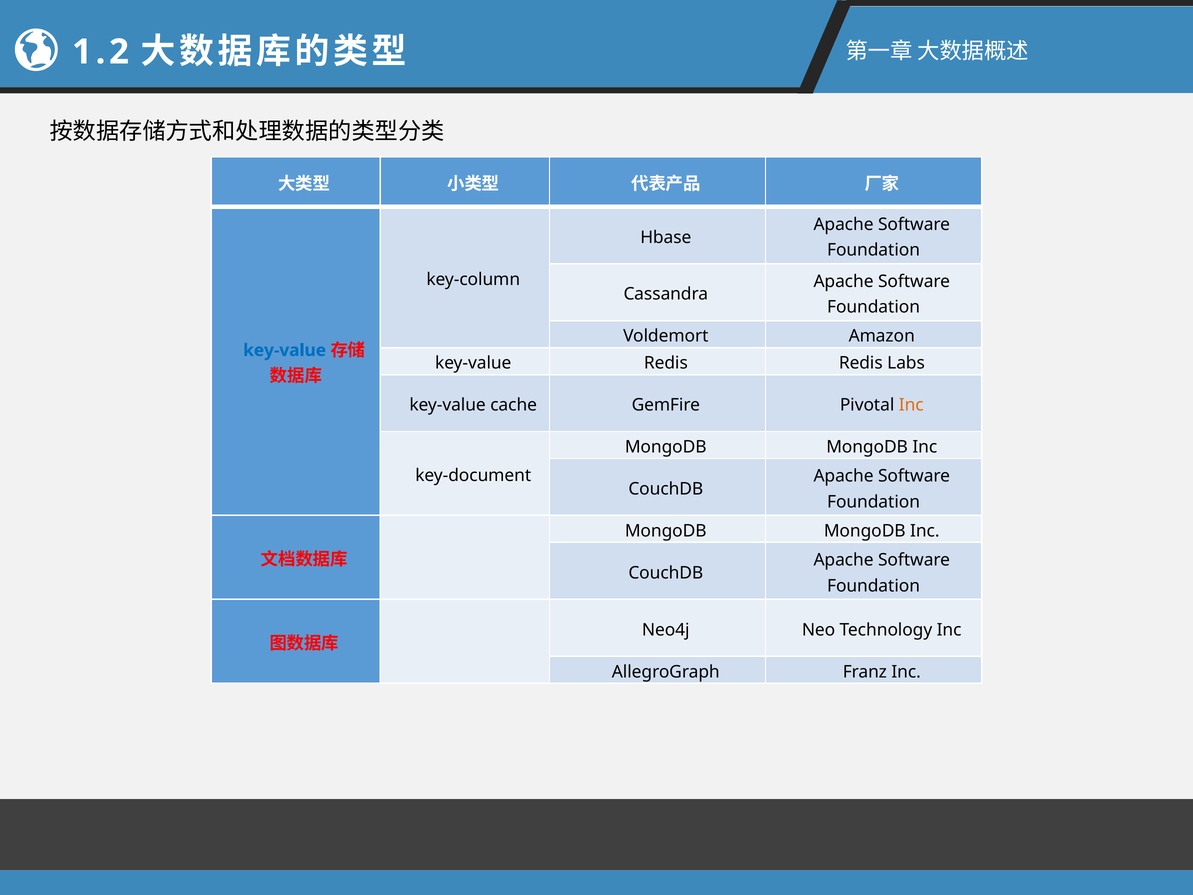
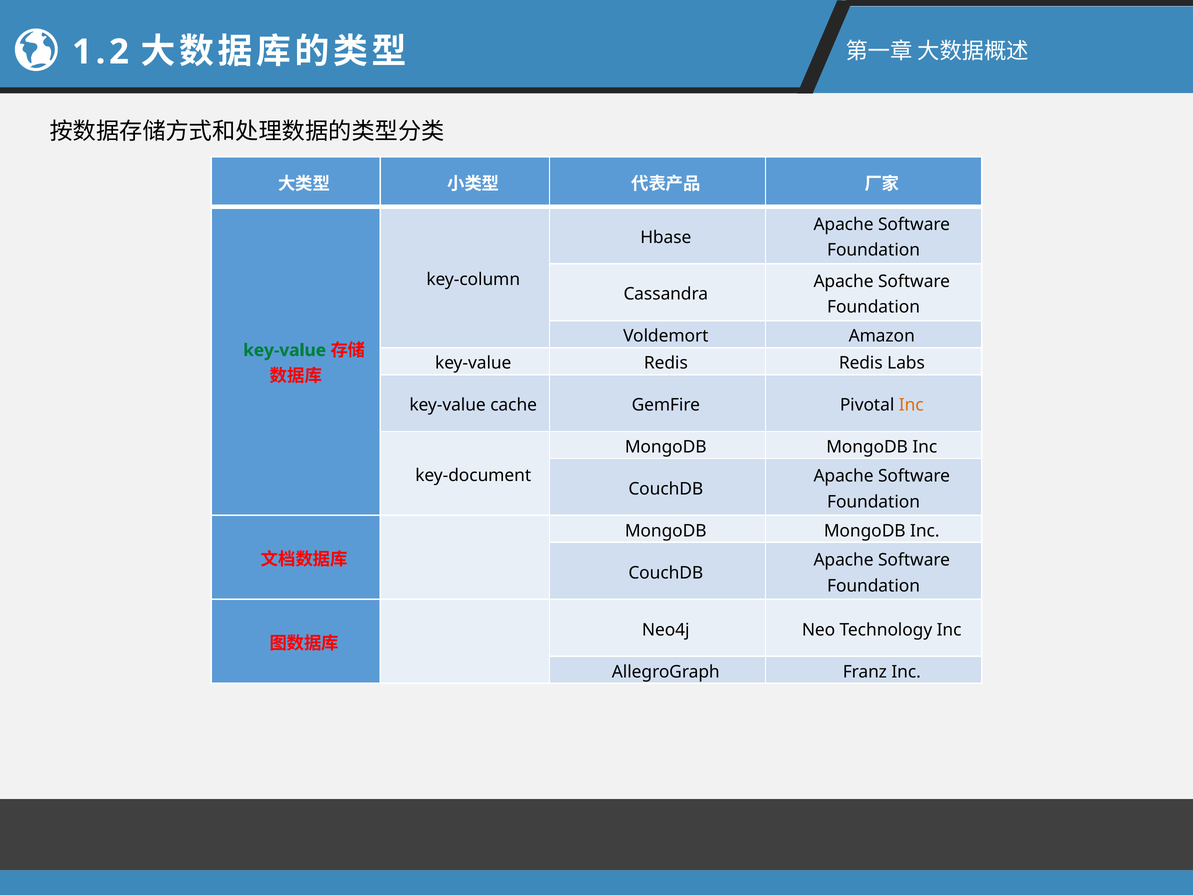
key-value colour: blue -> green (285, 350)
